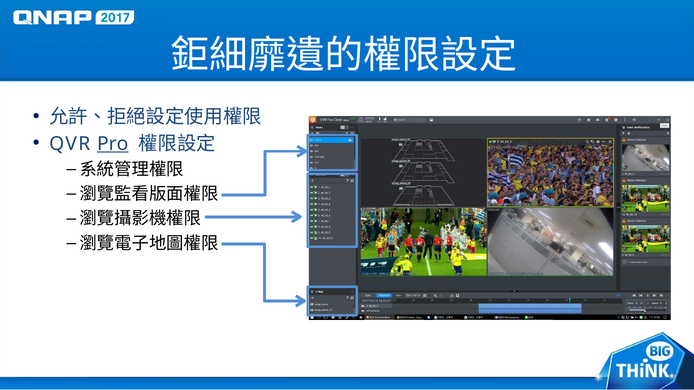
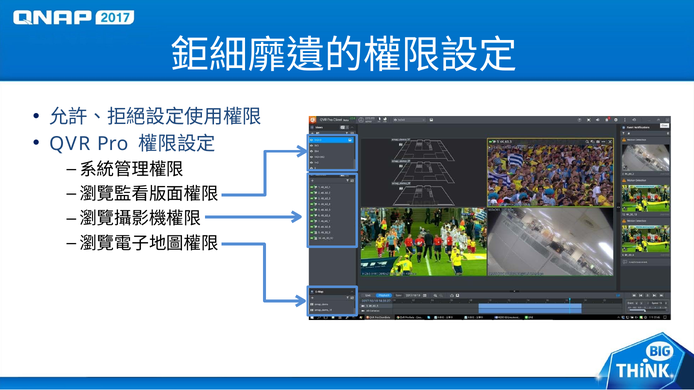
Pro underline: present -> none (113, 144)
